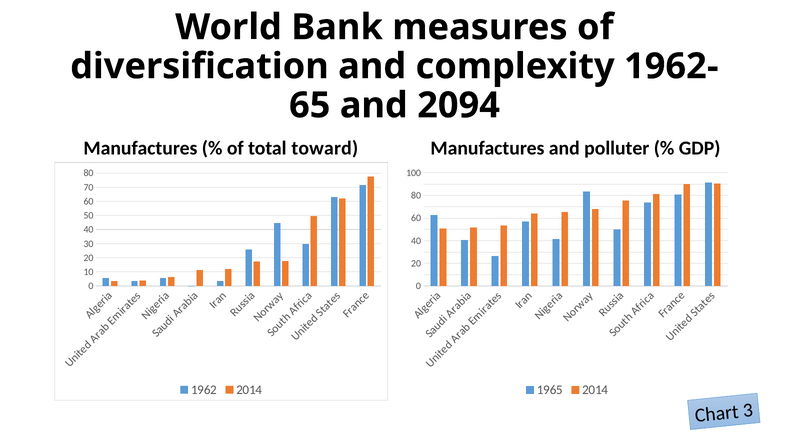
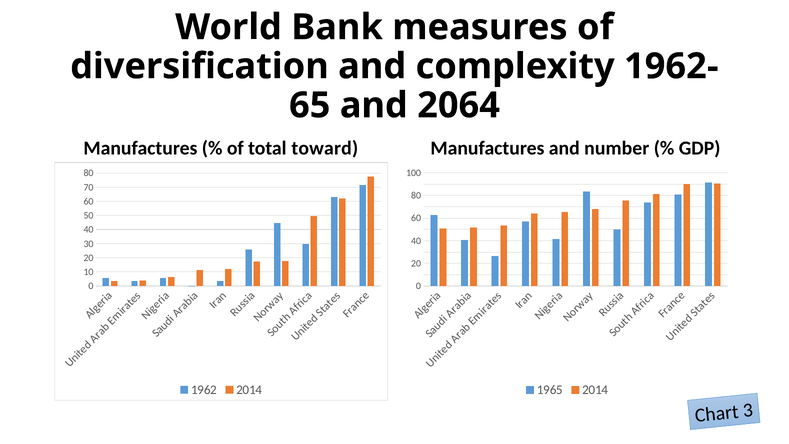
2094: 2094 -> 2064 (459, 105)
polluter: polluter -> number (617, 148)
